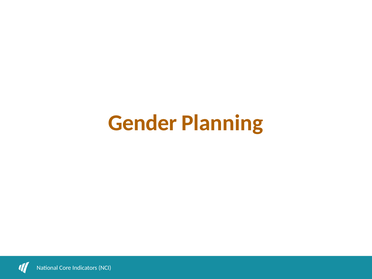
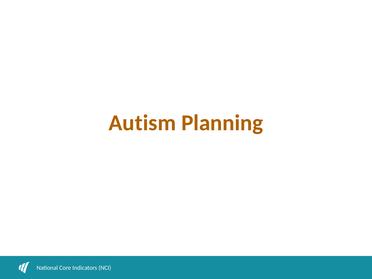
Gender: Gender -> Autism (142, 123)
